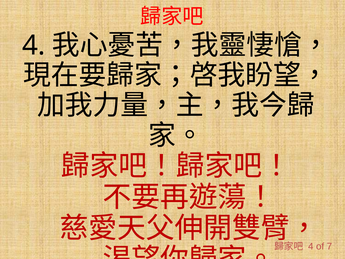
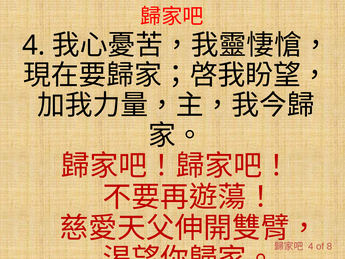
7: 7 -> 8 (329, 246)
